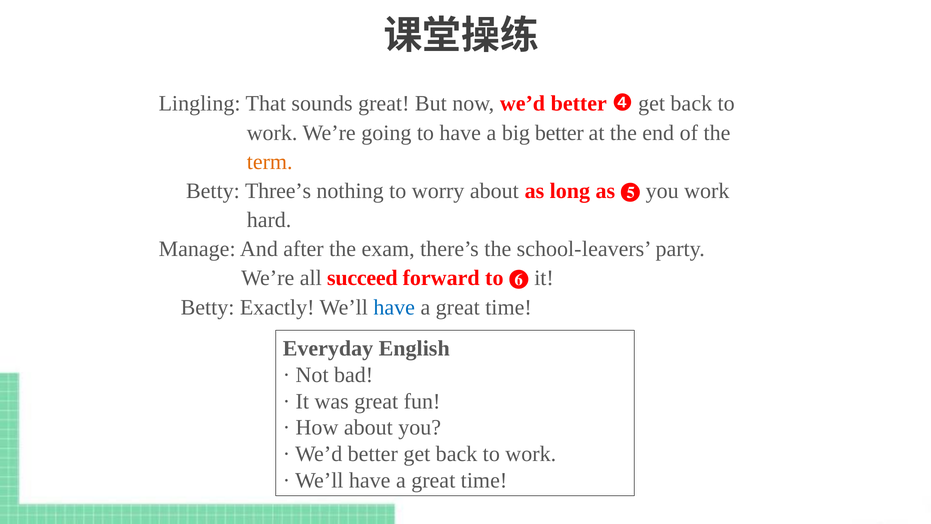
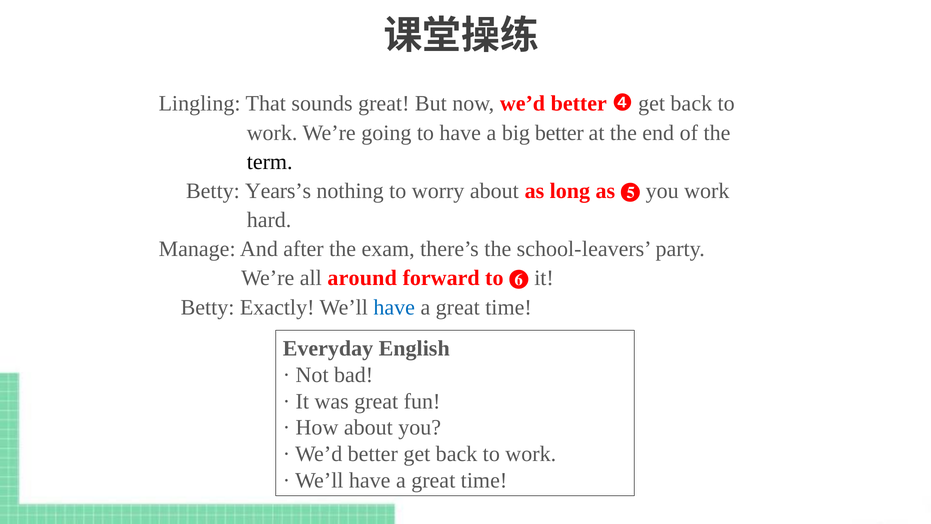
term colour: orange -> black (270, 162)
Three’s: Three’s -> Years’s (278, 191)
succeed: succeed -> around (362, 278)
